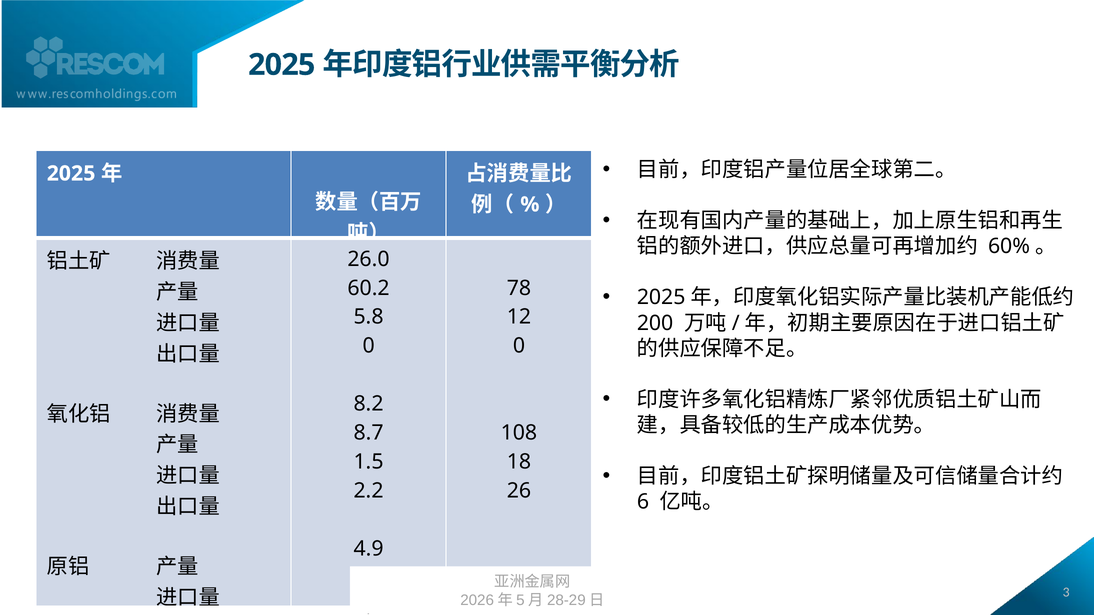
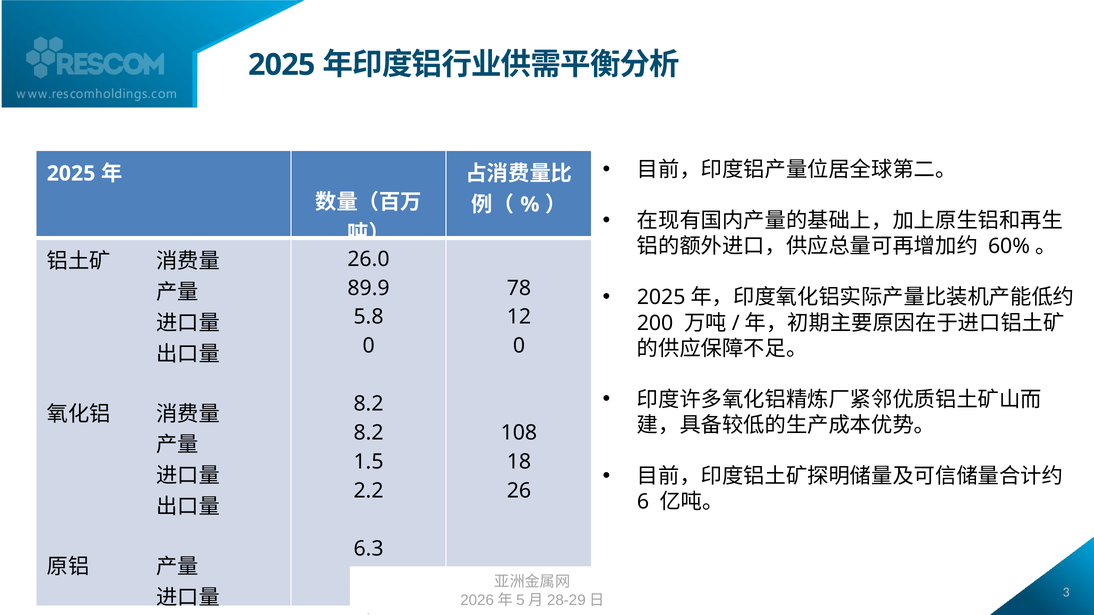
60.2: 60.2 -> 89.9 (369, 288)
8.7: 8.7 -> 8.2 (369, 433)
4.9: 4.9 -> 6.3 (369, 549)
